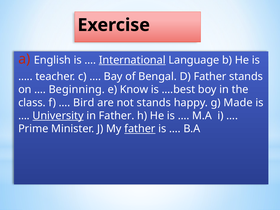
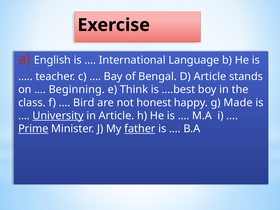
International underline: present -> none (132, 60)
D Father: Father -> Article (210, 76)
Know: Know -> Think (134, 90)
not stands: stands -> honest (154, 103)
in Father: Father -> Article (117, 116)
Prime underline: none -> present (33, 129)
